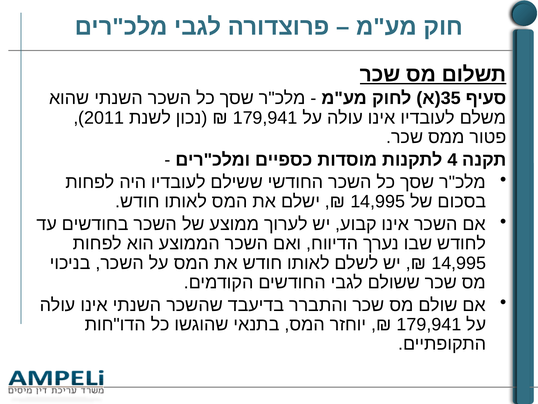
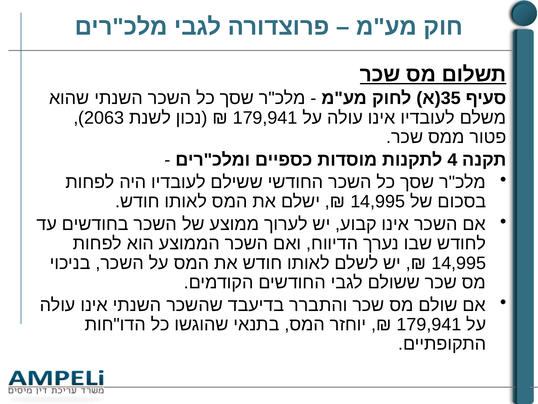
2011: 2011 -> 2063 (104, 118)
